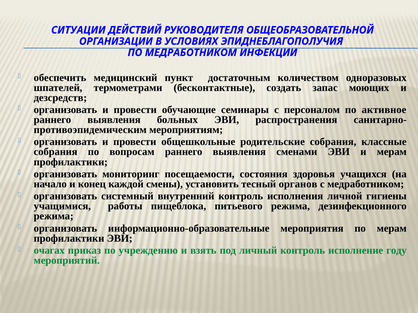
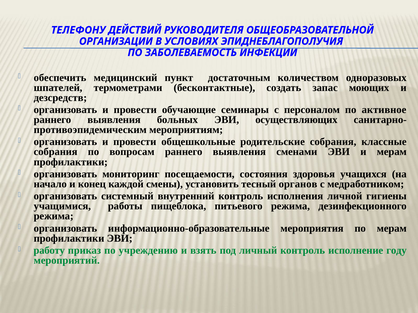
СИТУАЦИИ: СИТУАЦИИ -> ТЕЛЕФОНУ (78, 30)
ПО МЕДРАБОТНИКОМ: МЕДРАБОТНИКОМ -> ЗАБОЛЕВАЕМОСТЬ (191, 53)
распространения: распространения -> осуществляющих (296, 120)
очагах: очагах -> работу (49, 251)
